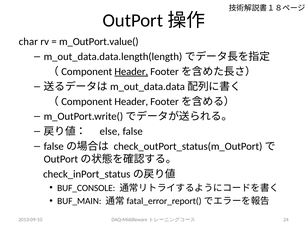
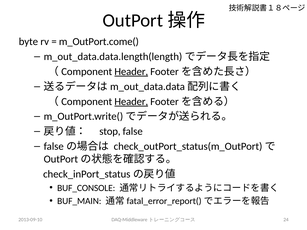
char: char -> byte (28, 42)
m_OutPort.value(: m_OutPort.value( -> m_OutPort.come( (99, 42)
Header underline: none -> present (131, 102)
else: else -> stop (110, 132)
